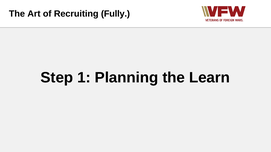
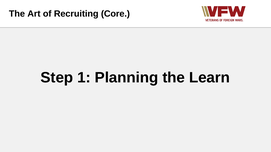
Fully: Fully -> Core (115, 14)
